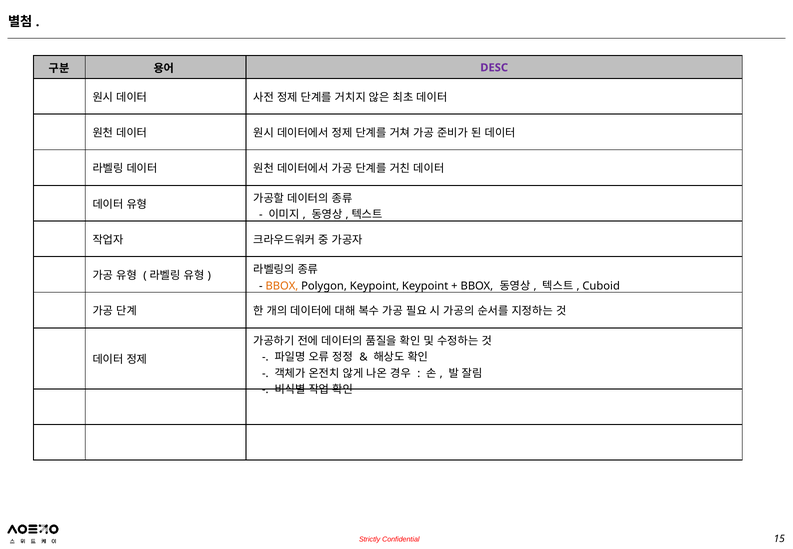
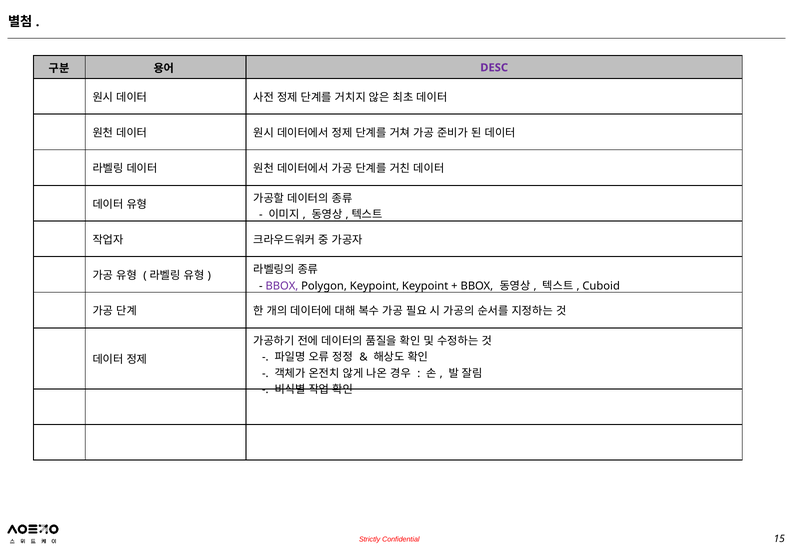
BBOX colour: orange -> purple (282, 286)
